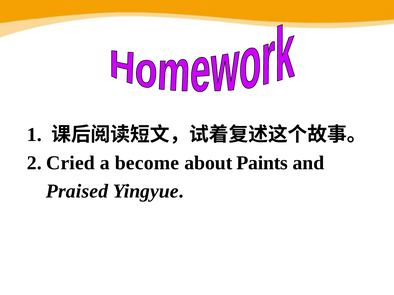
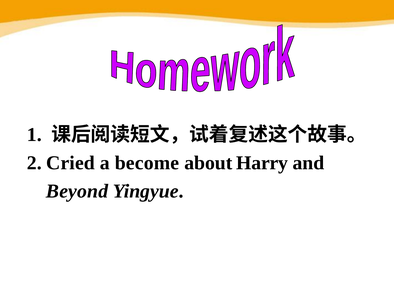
Paints: Paints -> Harry (262, 163)
Praised: Praised -> Beyond (77, 192)
